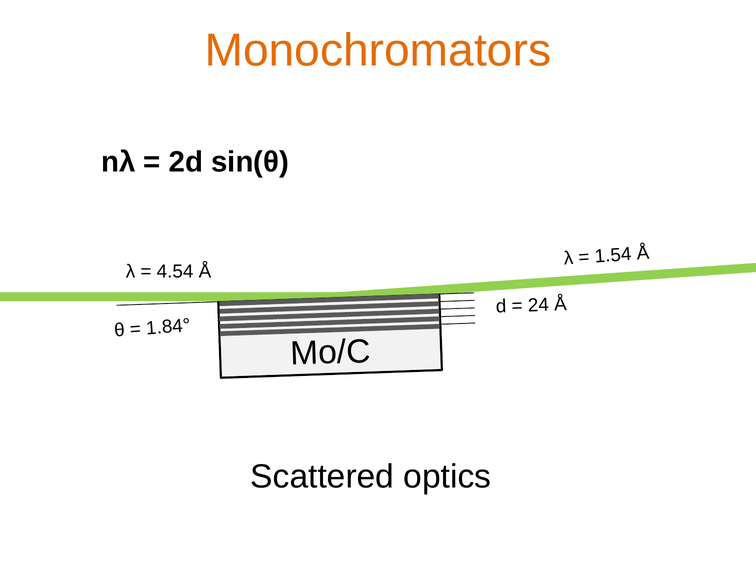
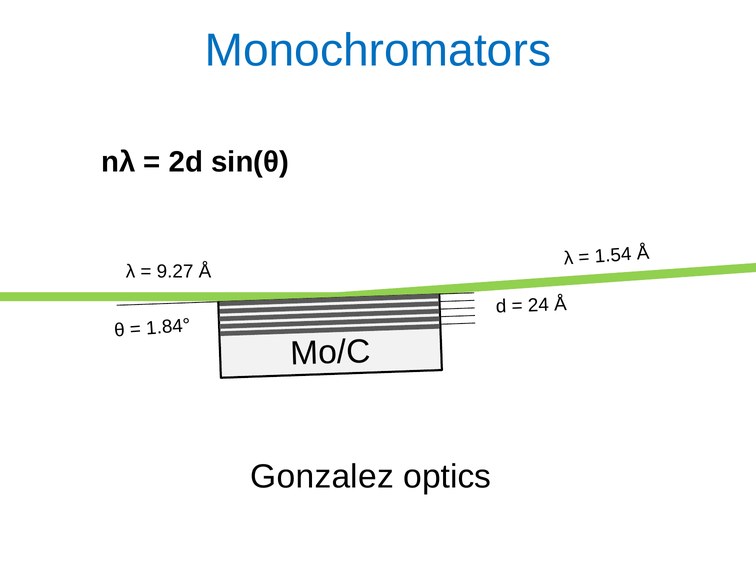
Monochromators colour: orange -> blue (378, 50)
4.54: 4.54 -> 9.27 (175, 271)
Scattered: Scattered -> Gonzalez (322, 477)
